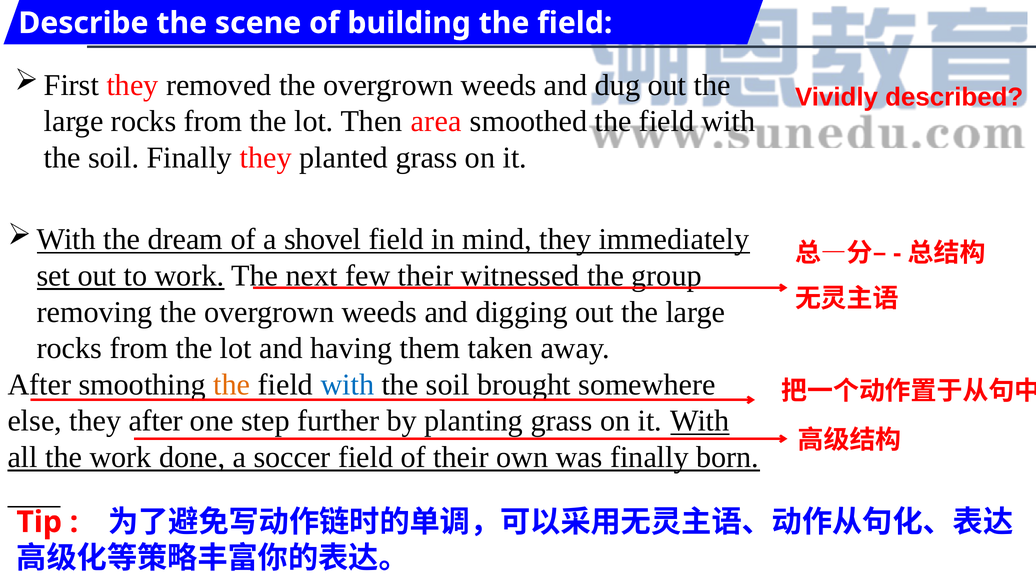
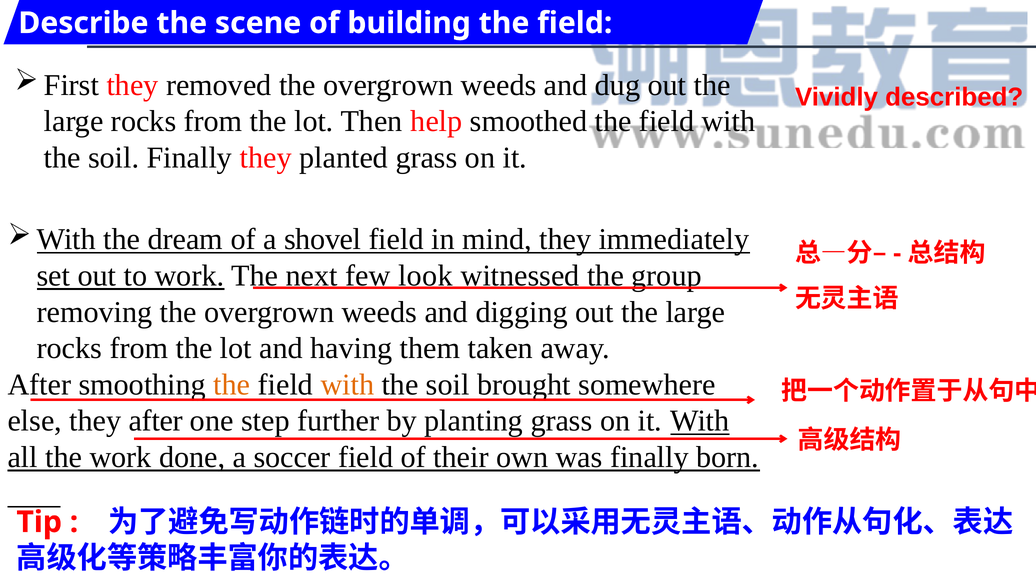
area: area -> help (436, 121)
few their: their -> look (425, 276)
with colour: blue -> orange (347, 384)
